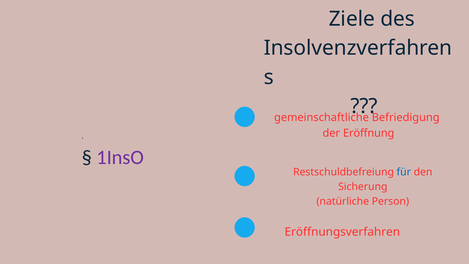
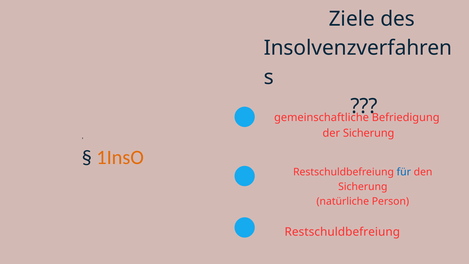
der Eröffnung: Eröffnung -> Sicherung (369, 133)
1InsO colour: purple -> orange (120, 158)
Eröffnungsverfahren: Eröffnungsverfahren -> Restschuldbefreiung (342, 232)
